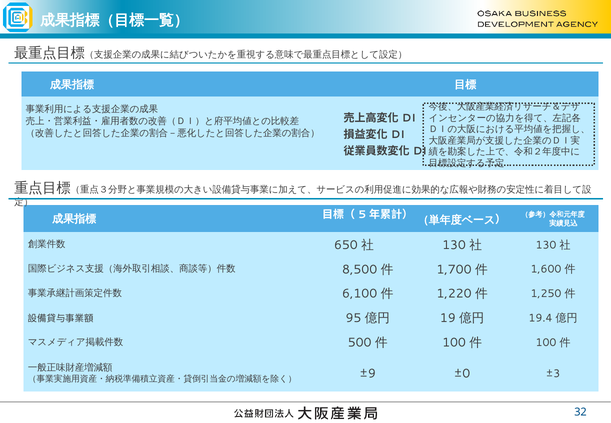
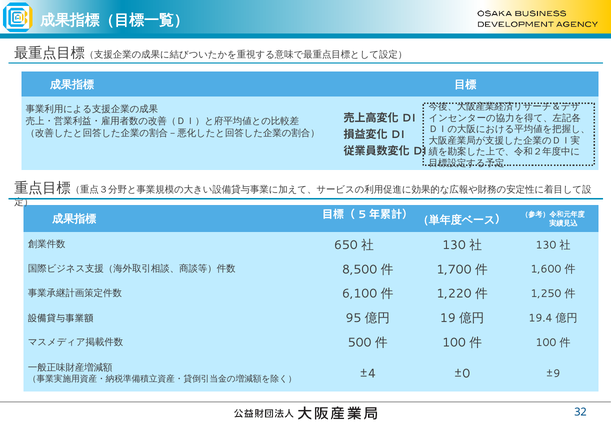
±9: ±9 -> ±4 (368, 374)
±3: ±3 -> ±9 (553, 374)
